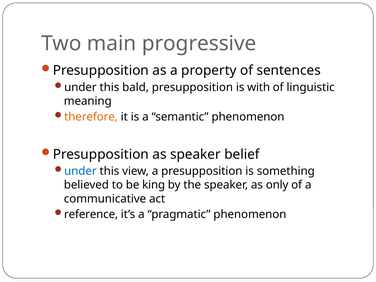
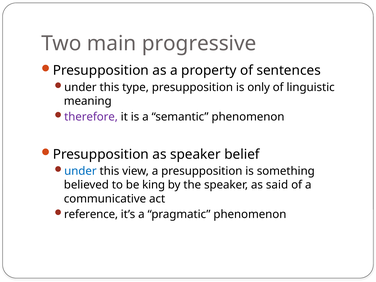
bald: bald -> type (136, 87)
with: with -> only (259, 87)
therefore colour: orange -> purple (91, 117)
only: only -> said (277, 185)
